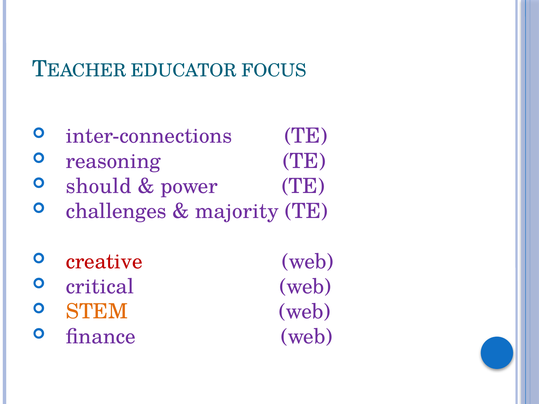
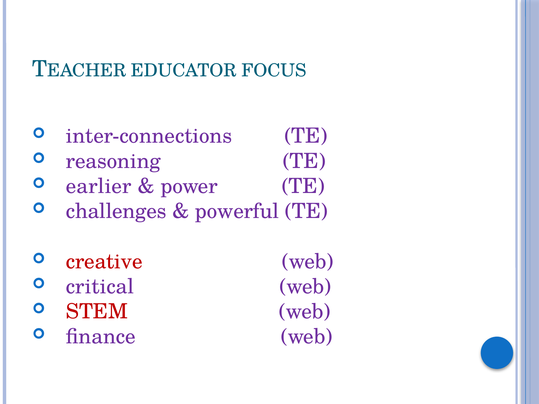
should: should -> earlier (99, 186)
majority: majority -> powerful (237, 211)
STEM colour: orange -> red (97, 312)
